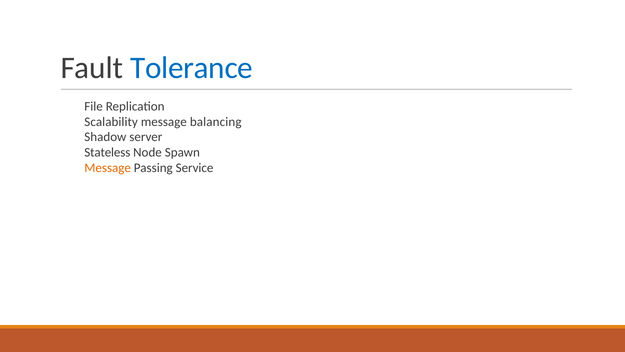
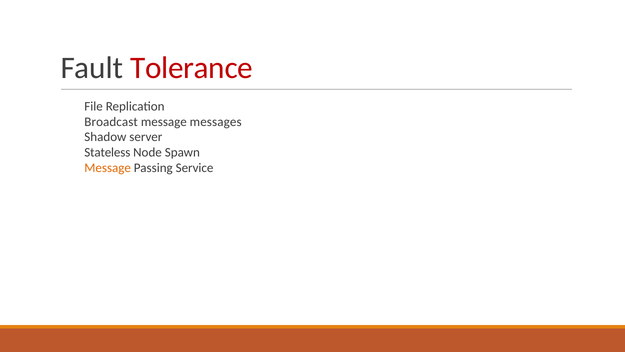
Tolerance colour: blue -> red (192, 68)
Scalability: Scalability -> Broadcast (111, 122)
balancing: balancing -> messages (216, 122)
